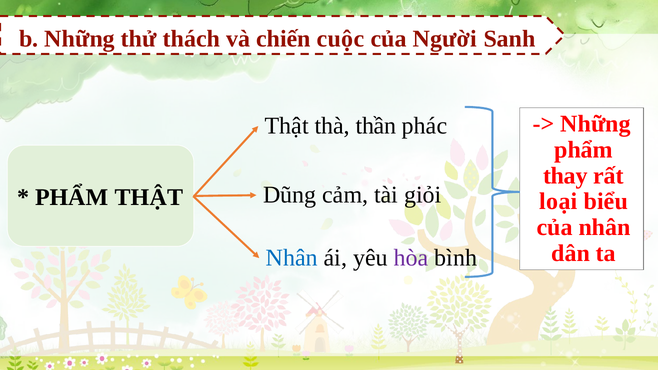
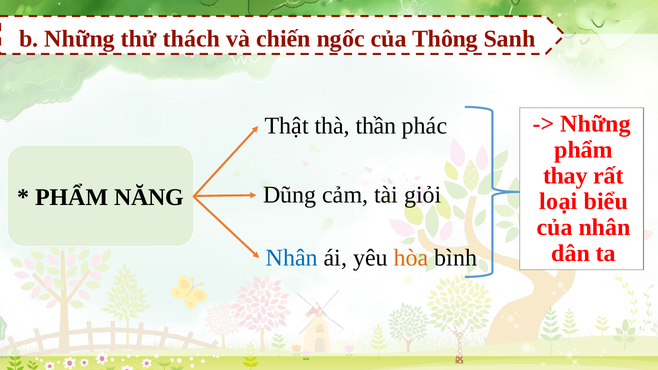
cuộc: cuộc -> ngốc (341, 39)
Người: Người -> Thông (445, 39)
PHẨM THẬT: THẬT -> NĂNG (149, 198)
hòa colour: purple -> orange (411, 258)
